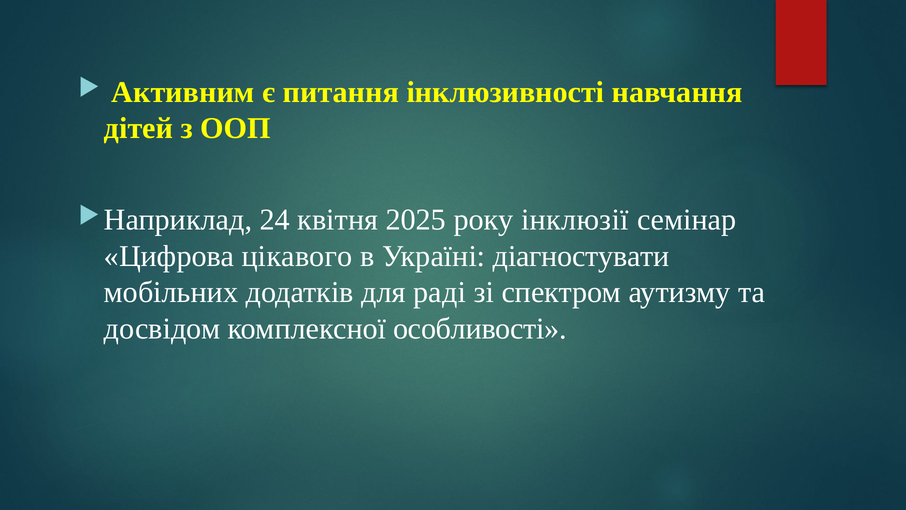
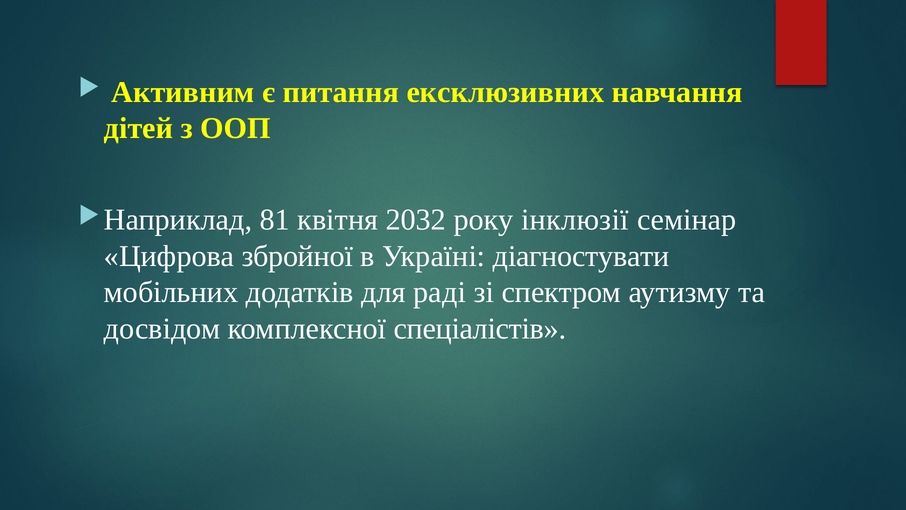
інклюзивності: інклюзивності -> ексклюзивних (505, 92)
24: 24 -> 81 (275, 220)
2025: 2025 -> 2032 (416, 220)
цікавого: цікавого -> збройної (297, 256)
особливості: особливості -> спеціалістів (480, 329)
